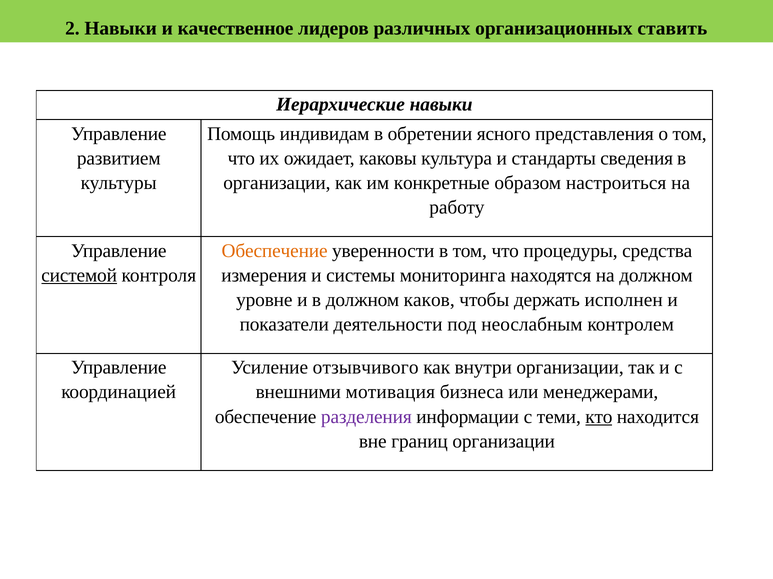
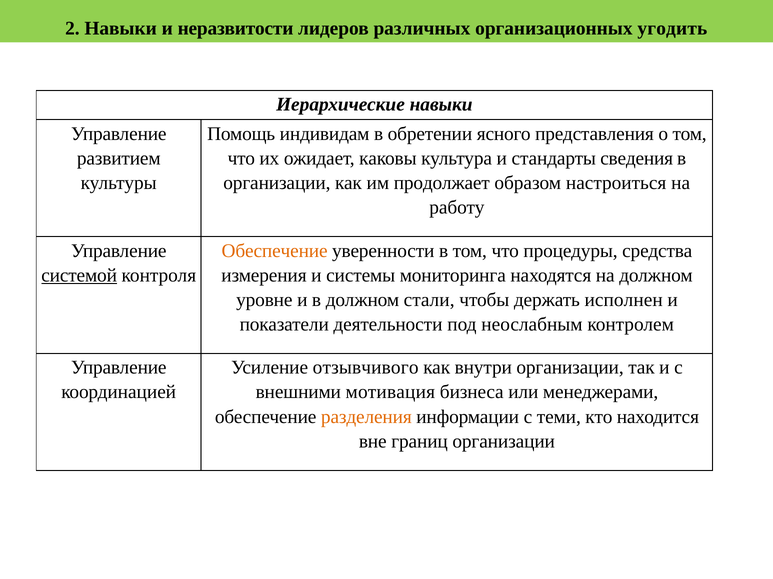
качественное: качественное -> неразвитости (236, 28)
ставить: ставить -> угодить (672, 28)
конкретные: конкретные -> продолжает (442, 183)
каков: каков -> стали (429, 300)
разделения colour: purple -> orange (366, 417)
кто underline: present -> none (599, 417)
